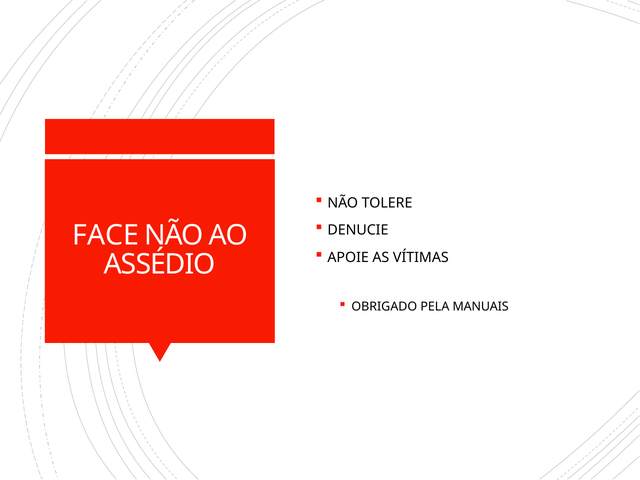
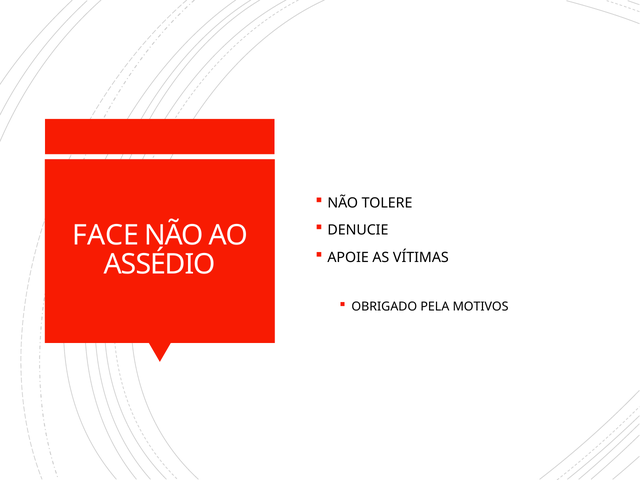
MANUAIS: MANUAIS -> MOTIVOS (481, 307)
